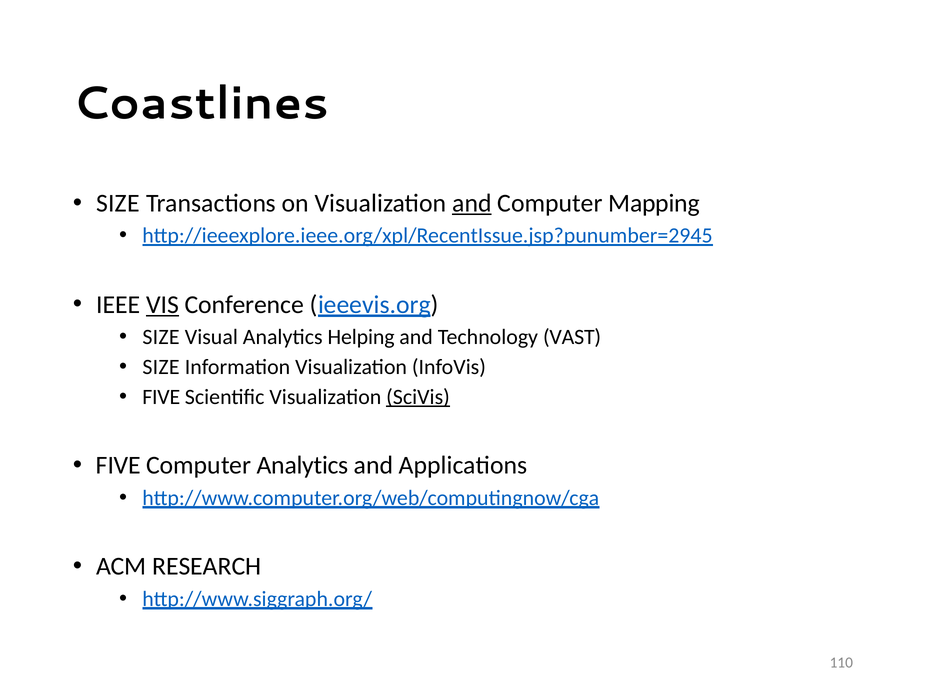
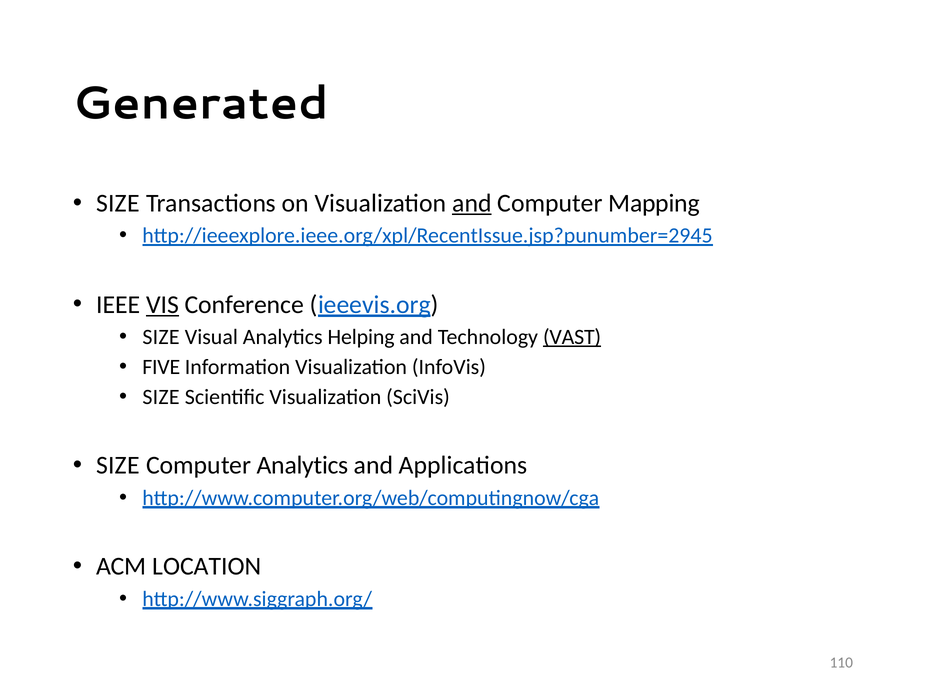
Coastlines: Coastlines -> Generated (201, 104)
VAST underline: none -> present (572, 337)
SIZE: SIZE -> FIVE (161, 367)
FIVE: FIVE -> SIZE (161, 397)
SciVis underline: present -> none (418, 397)
FIVE: FIVE -> SIZE (118, 466)
RESEARCH: RESEARCH -> LOCATION (207, 567)
